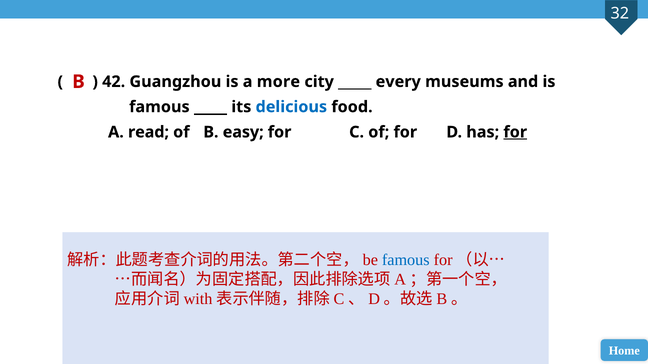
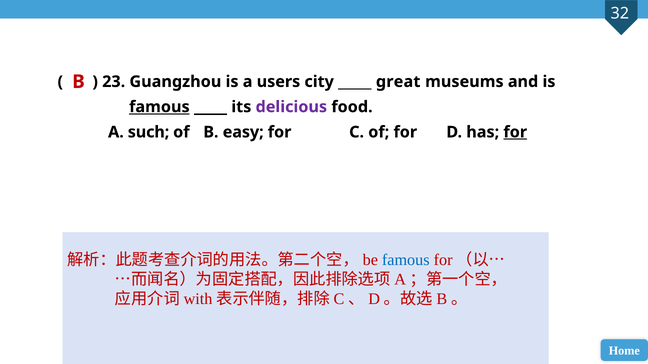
42: 42 -> 23 (114, 82)
more: more -> users (278, 82)
every: every -> great (398, 82)
famous underline: none -> present (159, 107)
delicious colour: blue -> purple (291, 107)
read: read -> such (149, 132)
